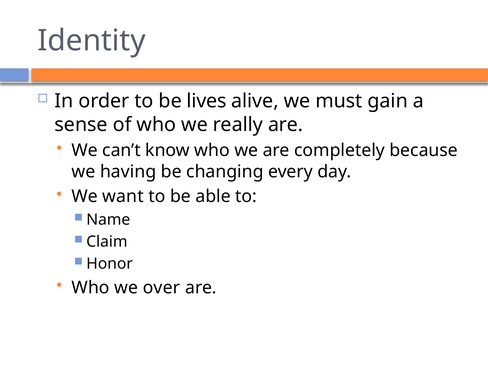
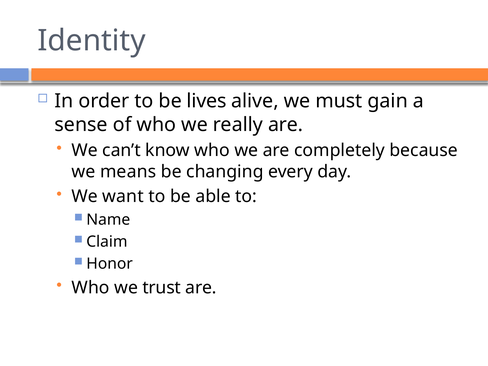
having: having -> means (128, 172)
over: over -> trust (162, 288)
